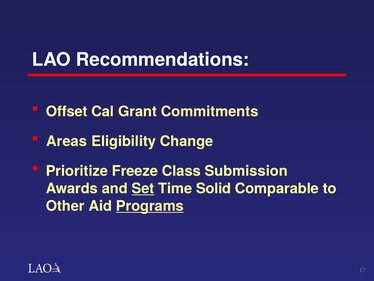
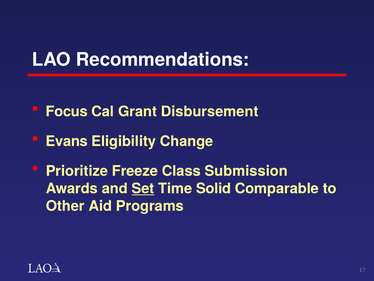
Offset: Offset -> Focus (67, 111)
Commitments: Commitments -> Disbursement (210, 111)
Areas: Areas -> Evans (67, 141)
Programs underline: present -> none (150, 206)
